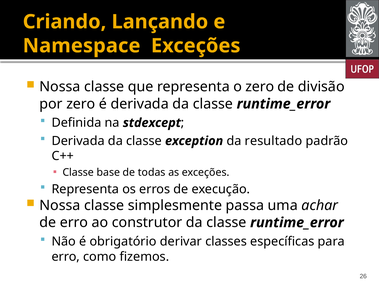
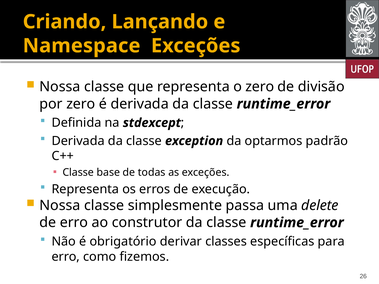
resultado: resultado -> optarmos (274, 141)
achar: achar -> delete (320, 206)
